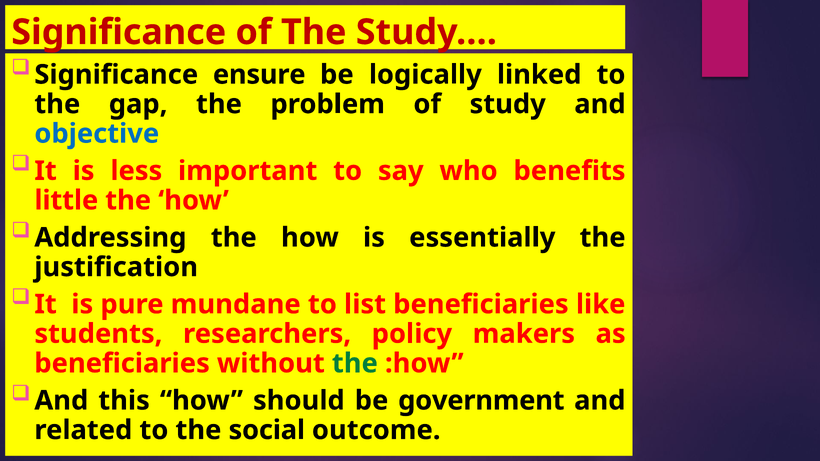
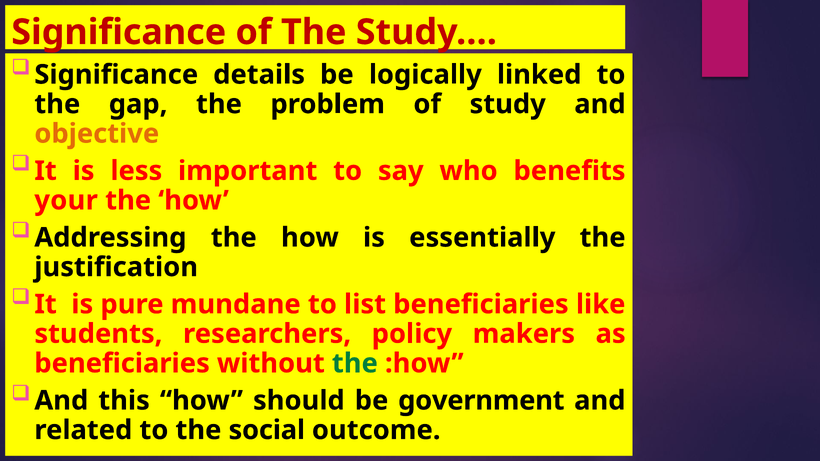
ensure: ensure -> details (259, 75)
objective colour: blue -> orange (97, 134)
little: little -> your (66, 201)
